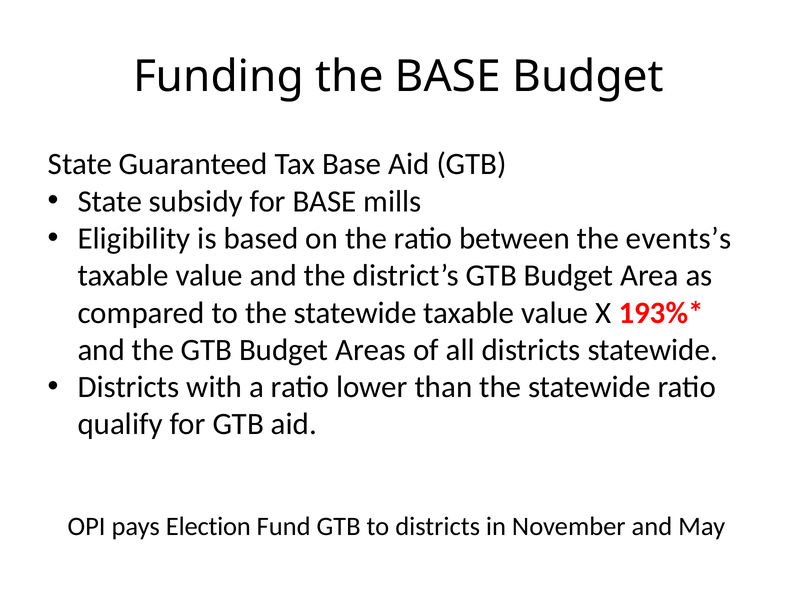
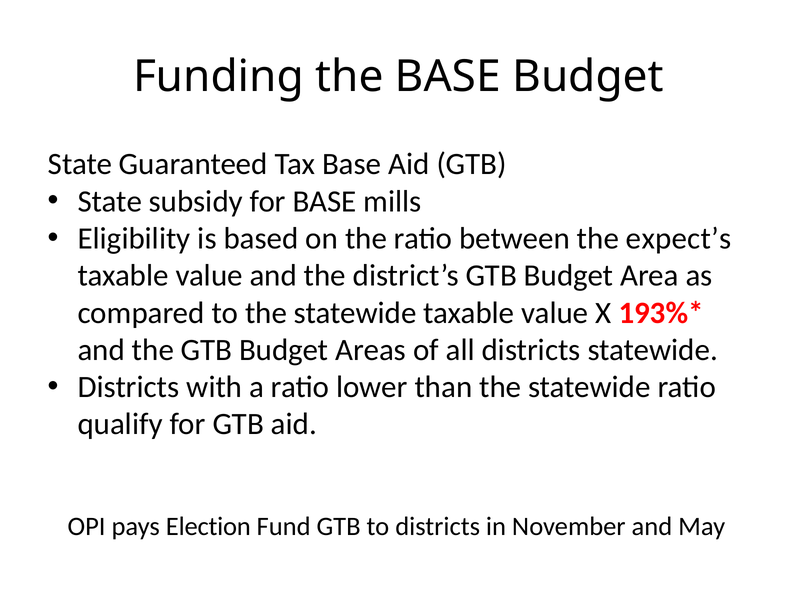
events’s: events’s -> expect’s (679, 238)
